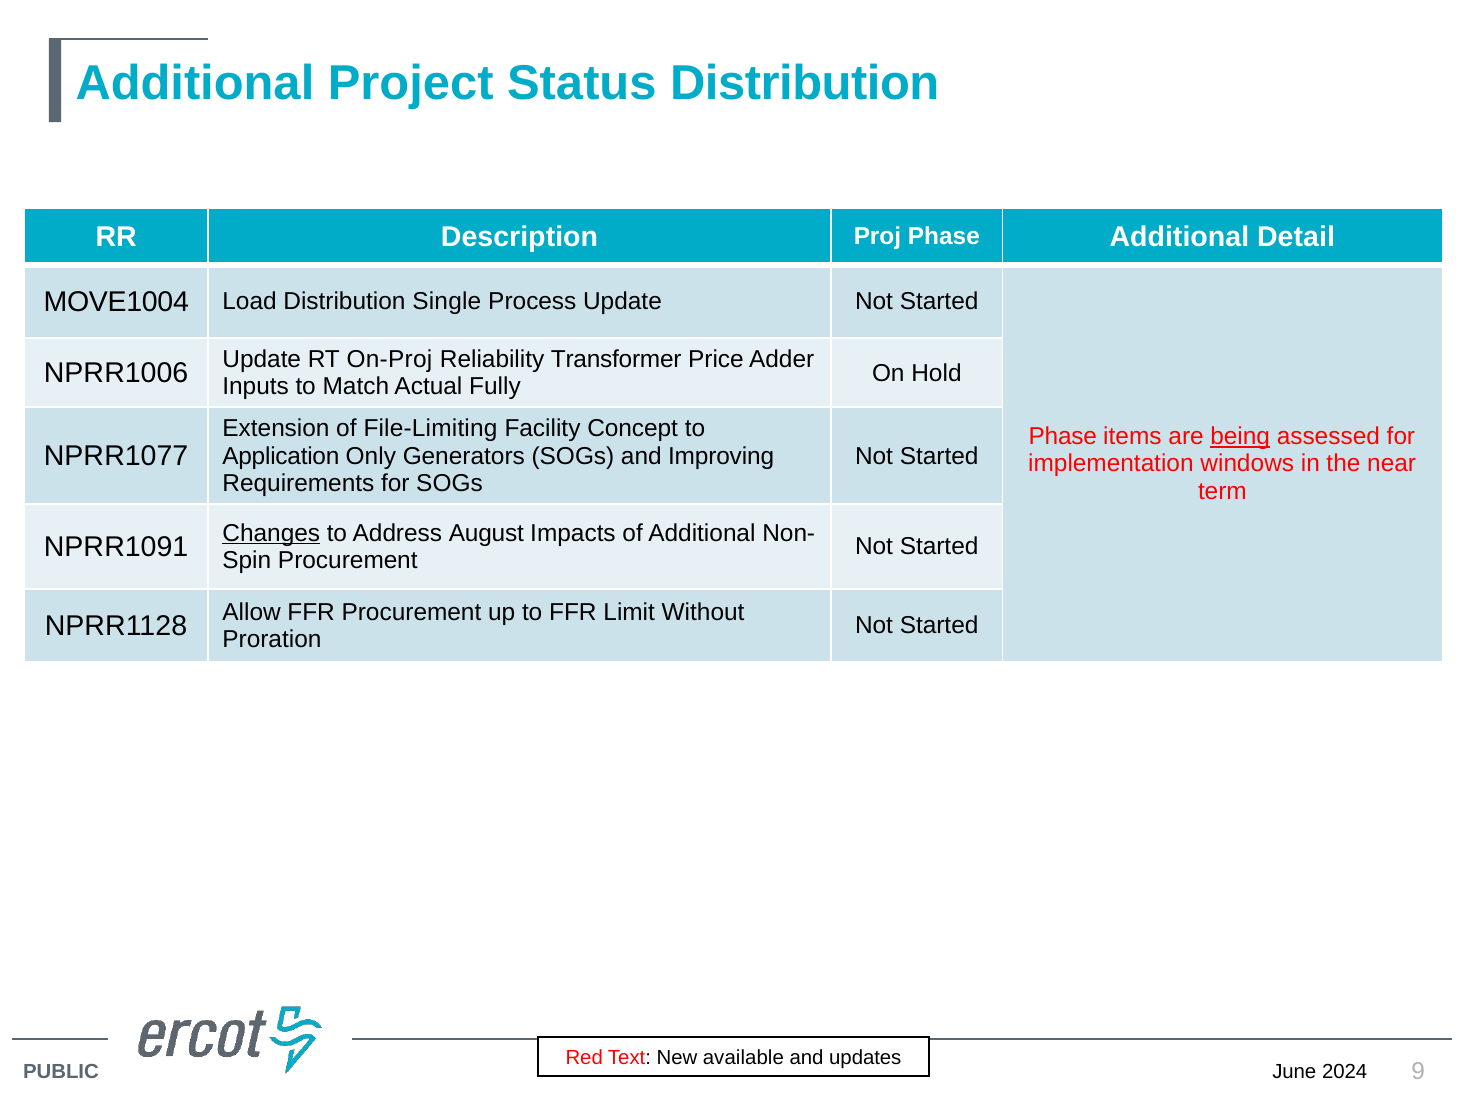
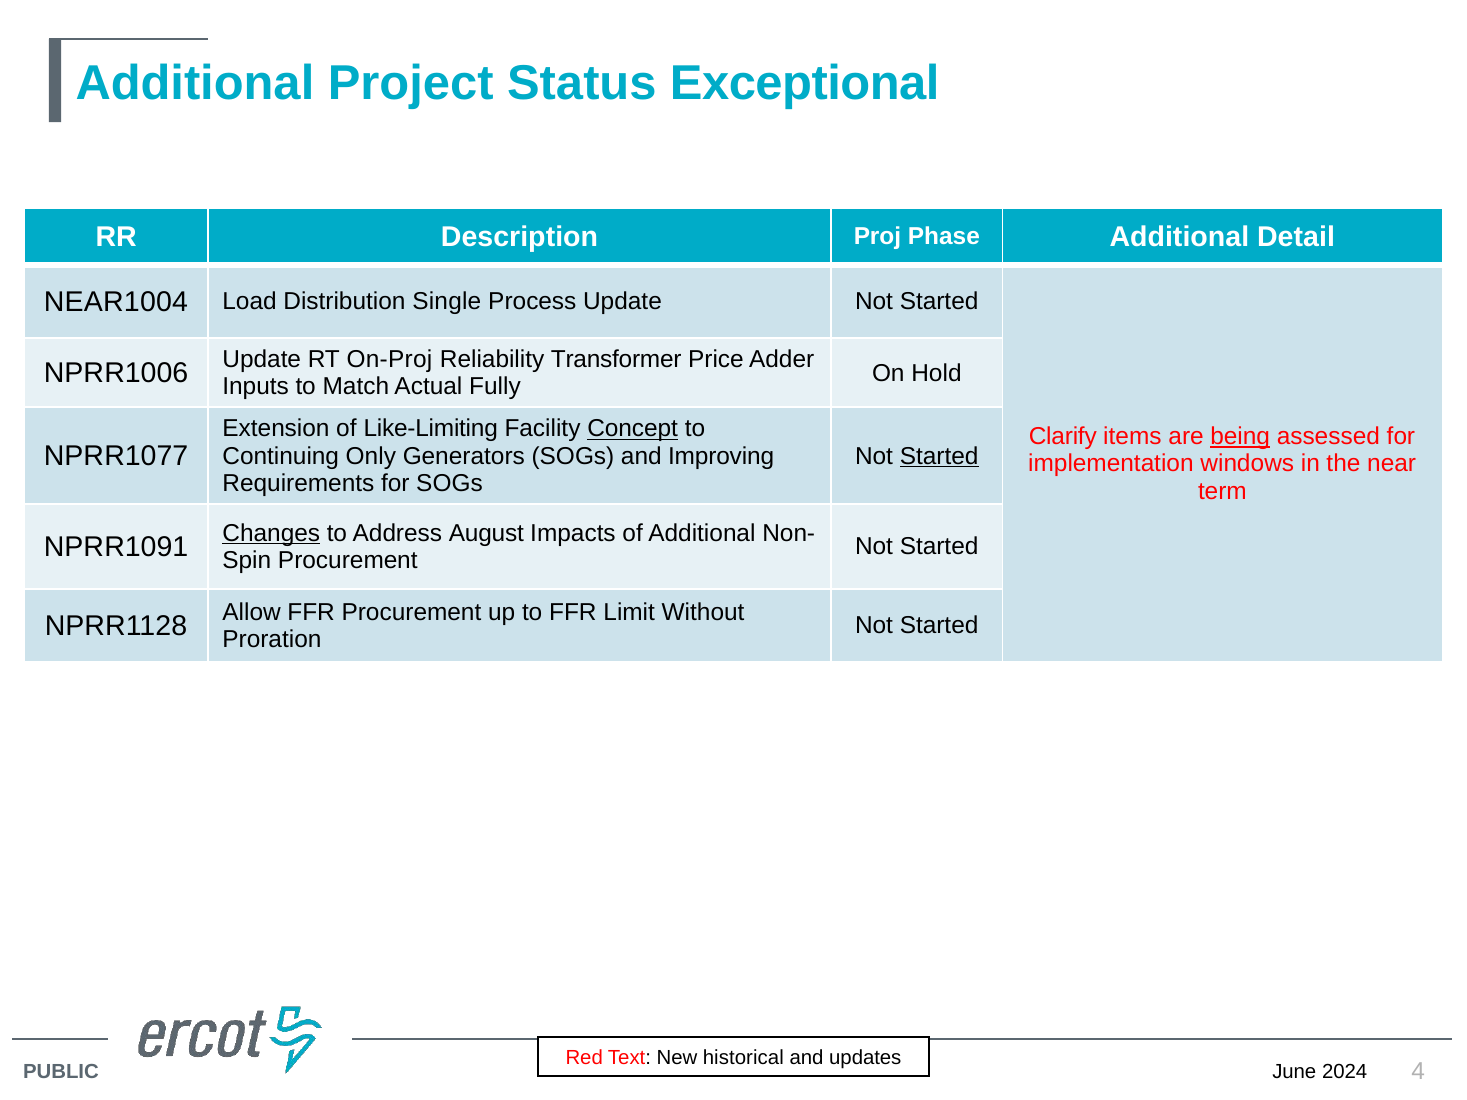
Status Distribution: Distribution -> Exceptional (805, 83)
MOVE1004: MOVE1004 -> NEAR1004 (116, 302)
File-Limiting: File-Limiting -> Like-Limiting (431, 429)
Concept underline: none -> present (633, 429)
Phase: Phase -> Clarify (1063, 437)
Application: Application -> Continuing (281, 456)
Started underline: none -> present (939, 456)
available: available -> historical (743, 1058)
9: 9 -> 4 (1418, 1071)
